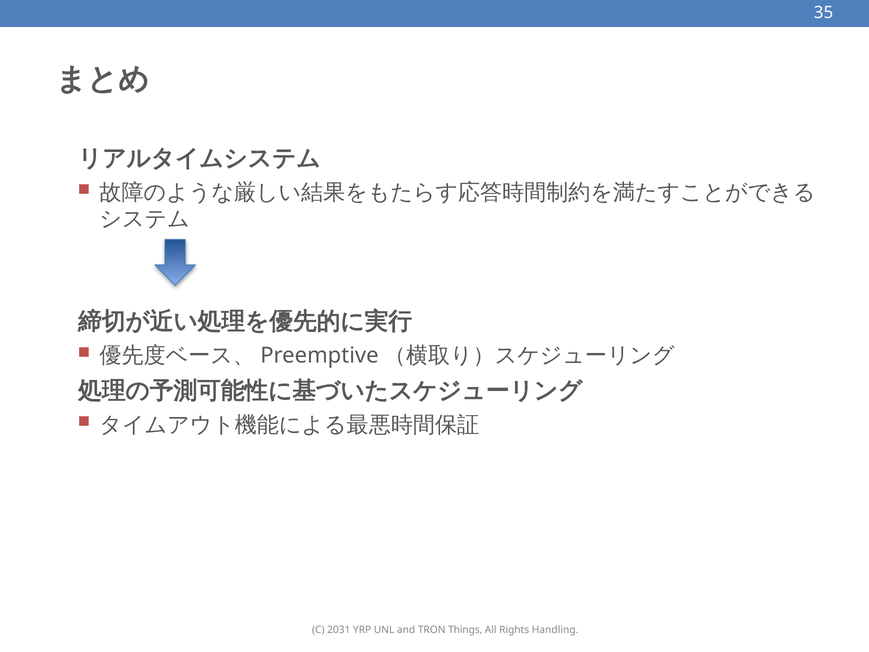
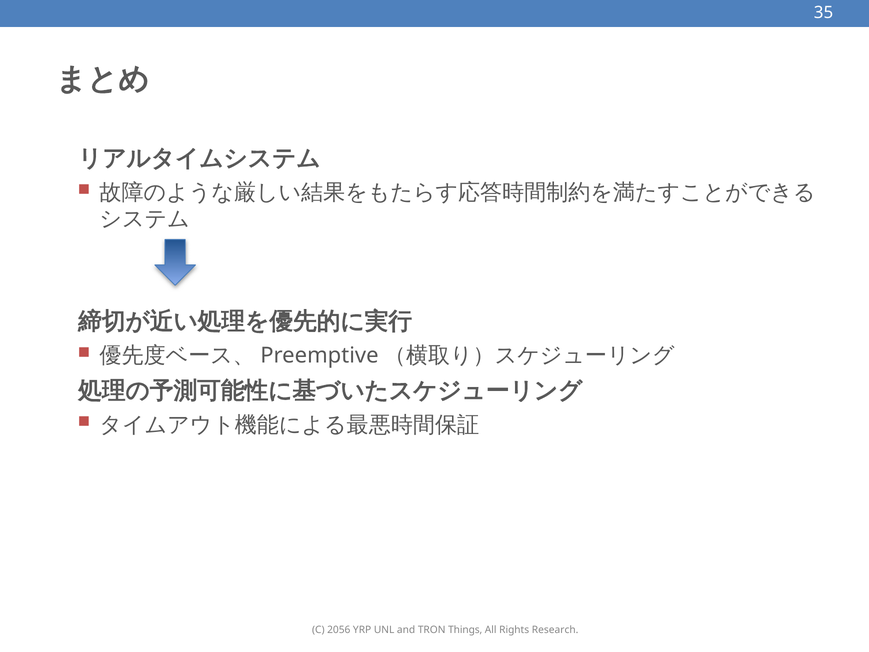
2031: 2031 -> 2056 (339, 630)
Handling: Handling -> Research (555, 630)
